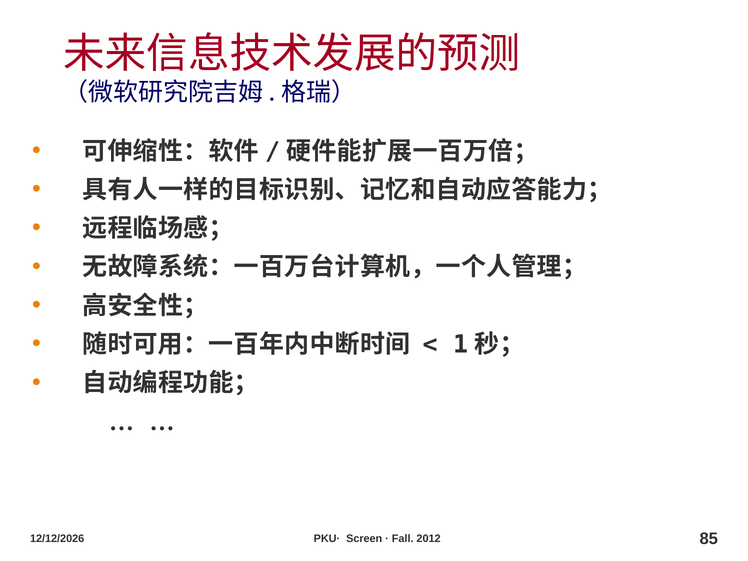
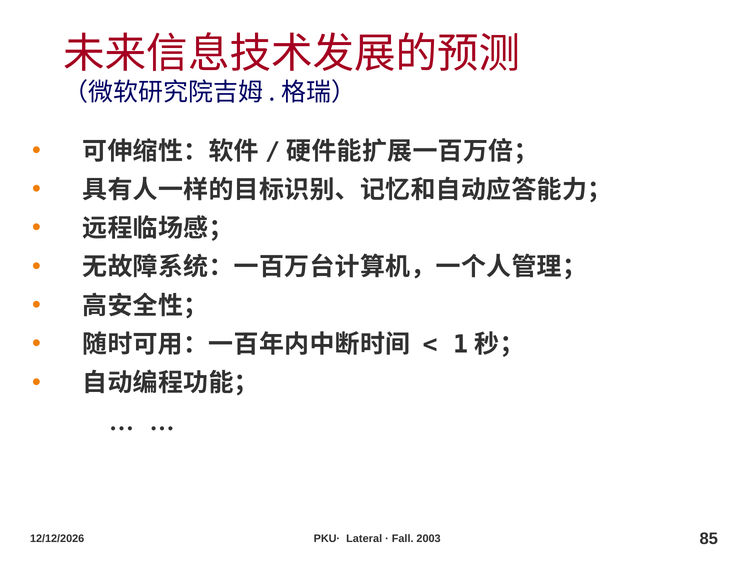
Screen: Screen -> Lateral (364, 539)
2012: 2012 -> 2003 (429, 539)
